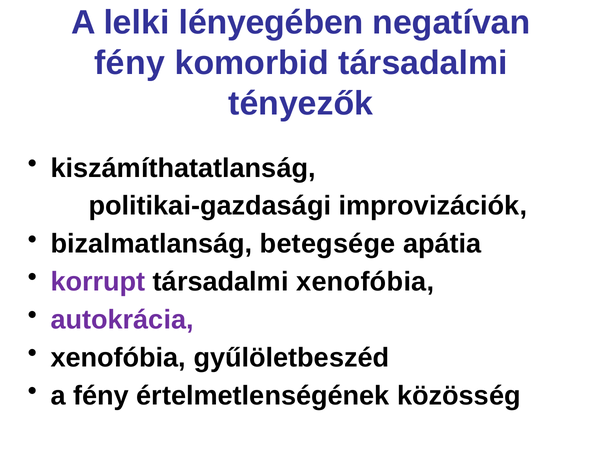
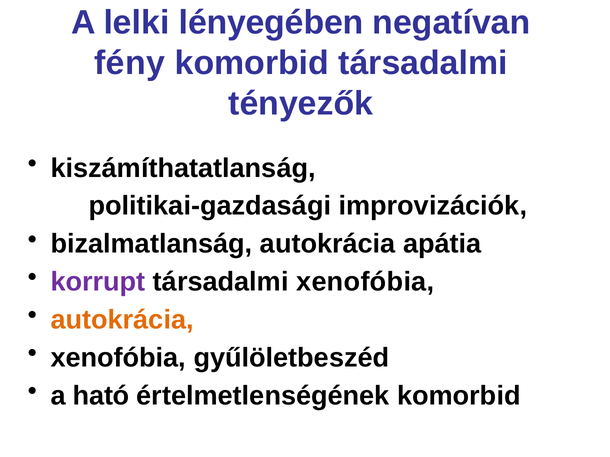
bizalmatlanság betegsége: betegsége -> autokrácia (328, 244)
autokrácia colour: purple -> orange (122, 320)
a fény: fény -> ható (101, 396)
értelmetlenségének közösség: közösség -> komorbid (459, 396)
